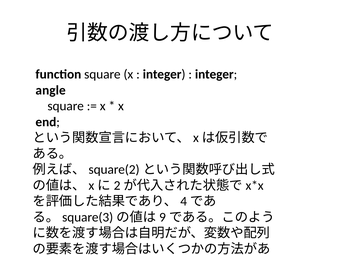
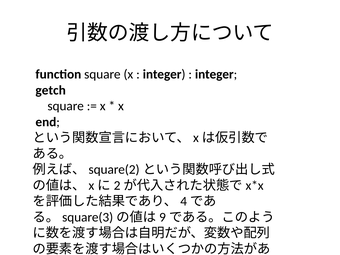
angle: angle -> getch (51, 90)
